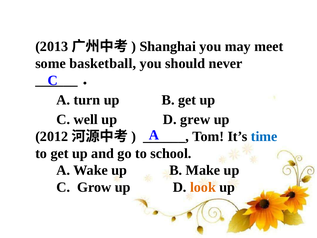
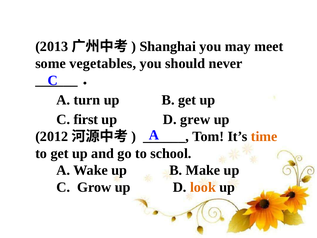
basketball: basketball -> vegetables (103, 63)
well: well -> first (86, 119)
time colour: blue -> orange (264, 136)
